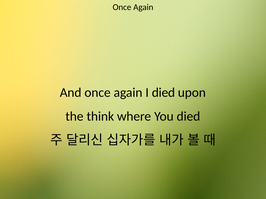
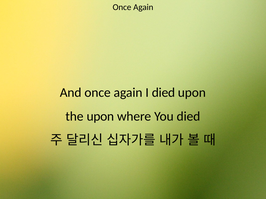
the think: think -> upon (100, 117)
